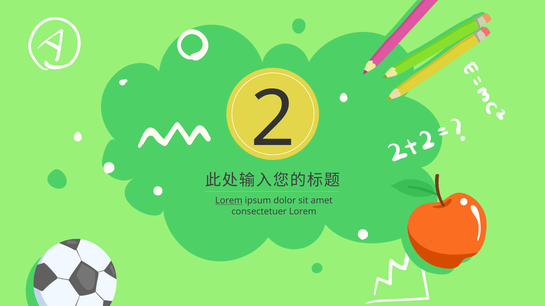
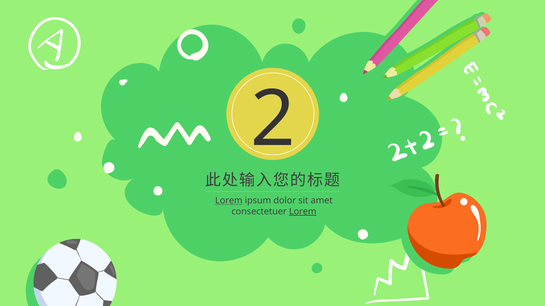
Lorem underline: none -> present (303, 212)
